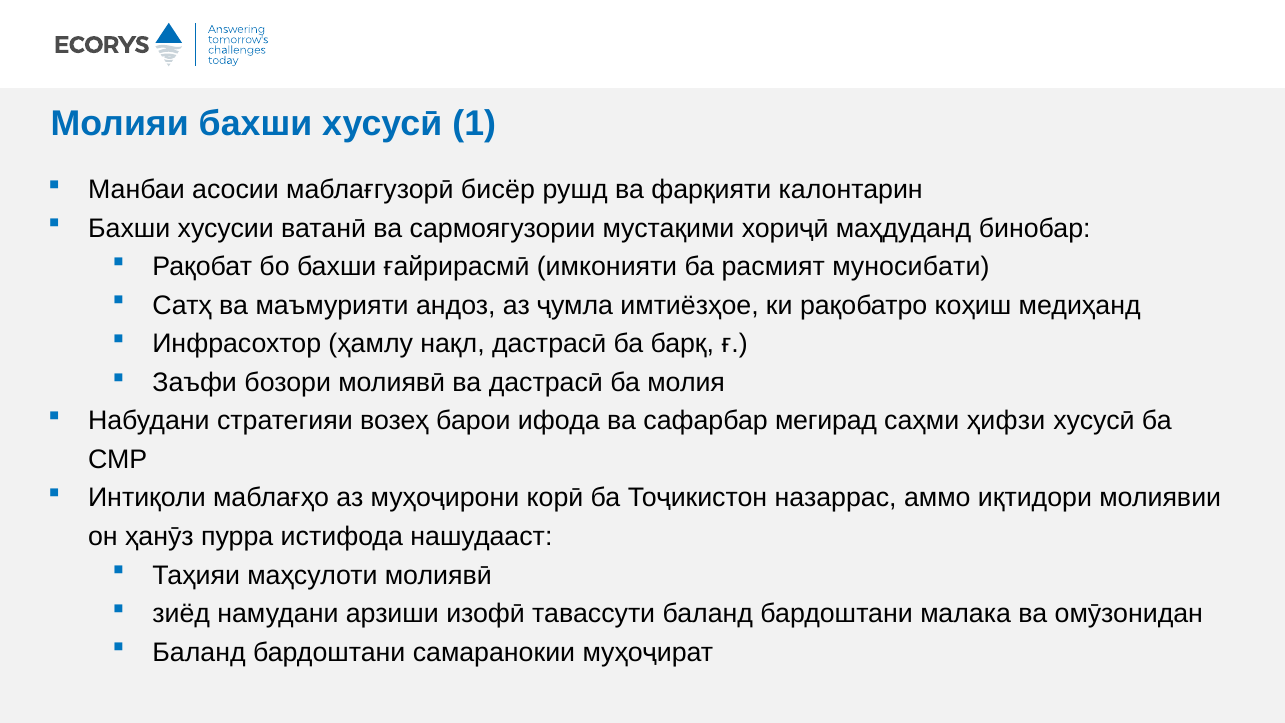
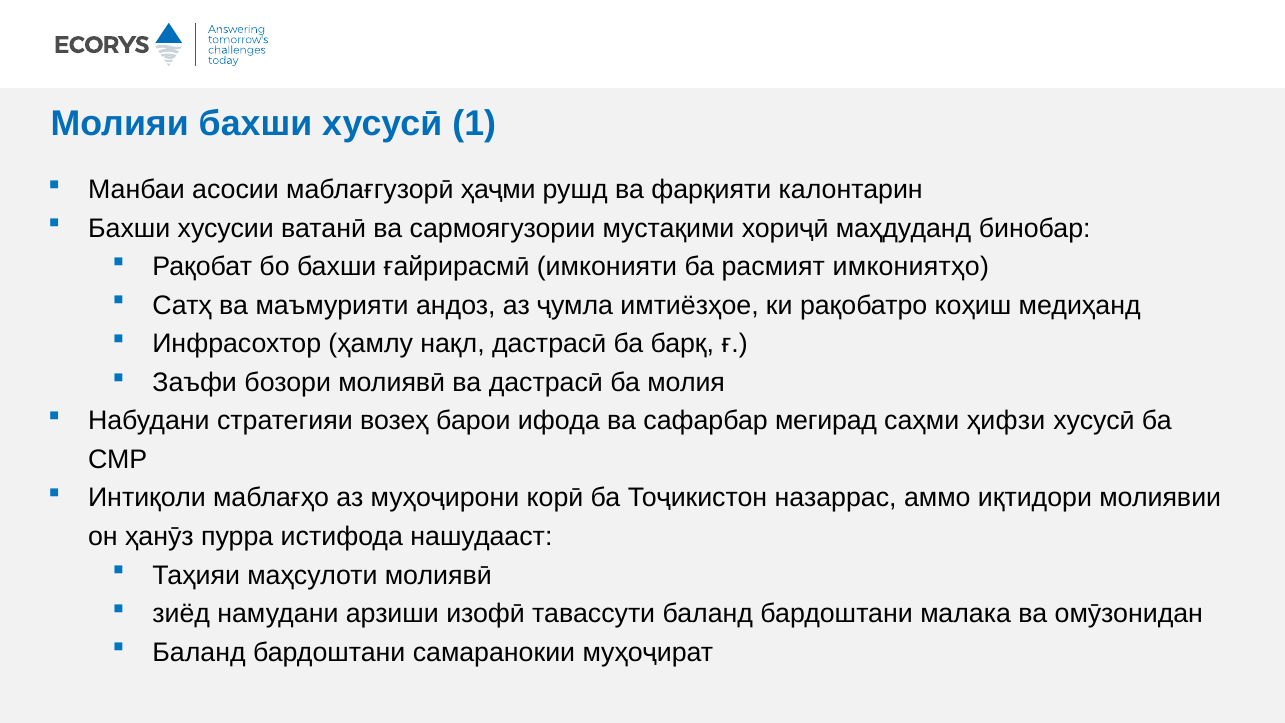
бисёр: бисёр -> ҳаҷми (498, 190)
муносибати: муносибати -> имкониятҳо (911, 267)
